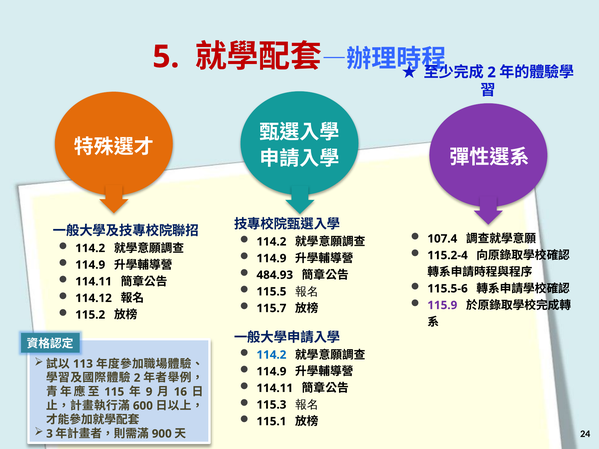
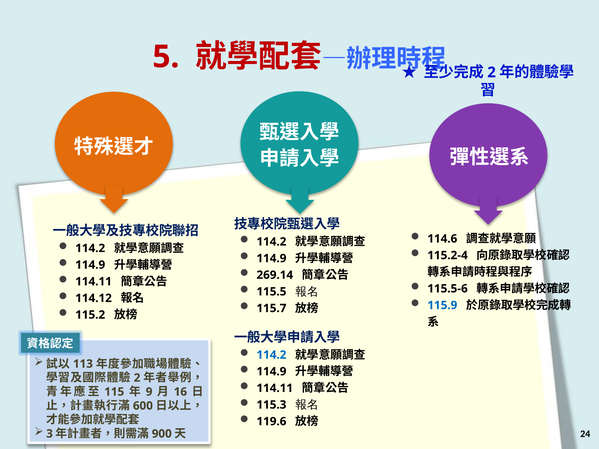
107.4: 107.4 -> 114.6 (442, 239)
484.93: 484.93 -> 269.14 (275, 275)
115.9 colour: purple -> blue (442, 305)
115.1: 115.1 -> 119.6 (271, 422)
